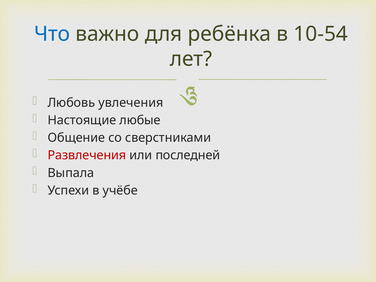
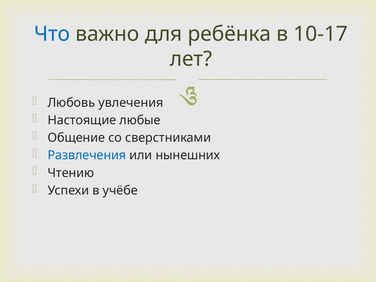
10-54: 10-54 -> 10-17 (321, 34)
Развлечения colour: red -> blue (87, 155)
последней: последней -> нынешних (188, 155)
Выпала: Выпала -> Чтению (71, 173)
